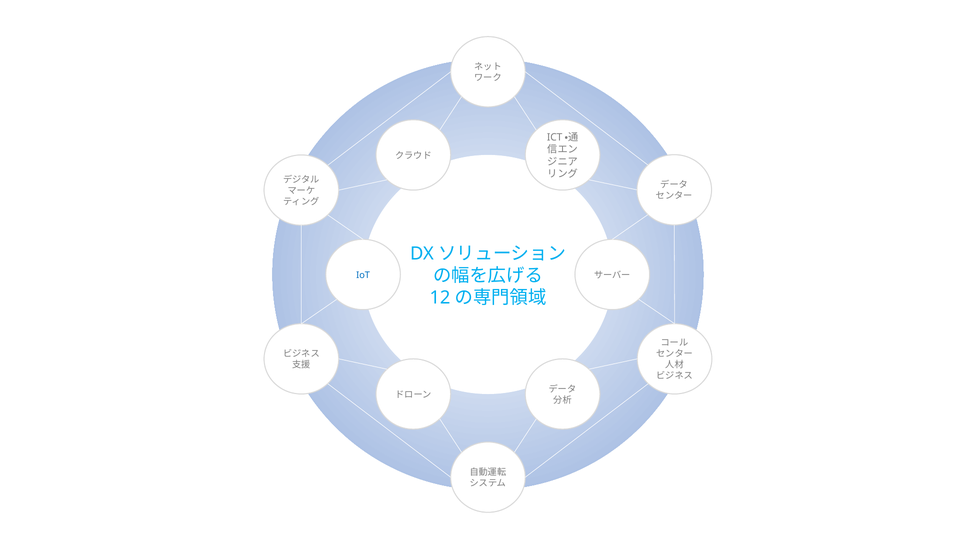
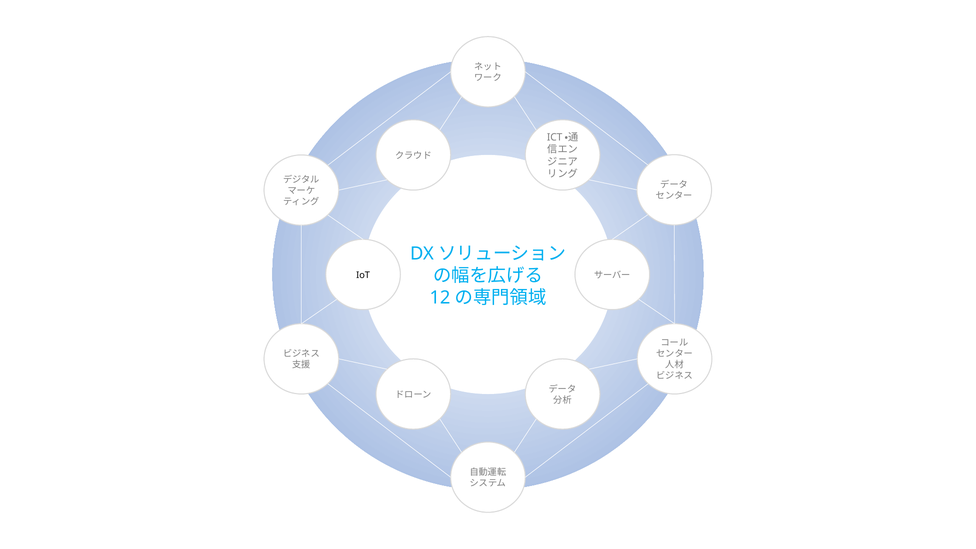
IoT colour: blue -> black (363, 275)
